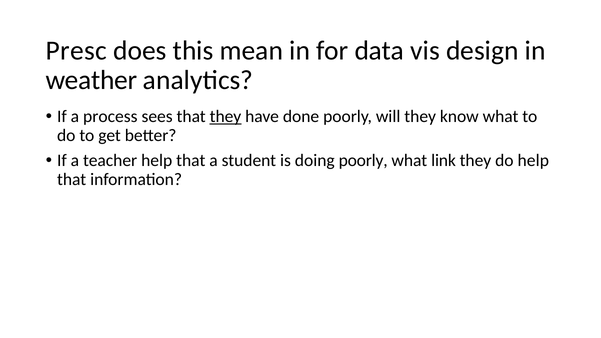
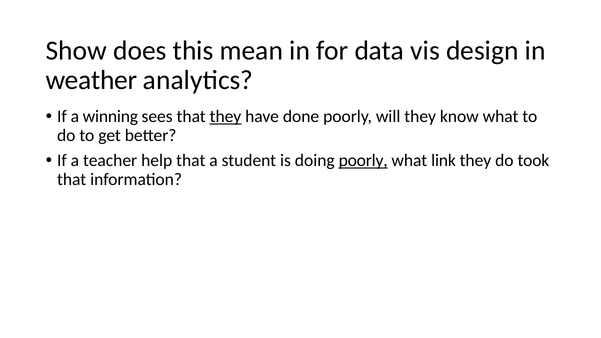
Presc: Presc -> Show (76, 51)
process: process -> winning (110, 117)
poorly underline: none -> present (363, 161)
do help: help -> took (533, 161)
